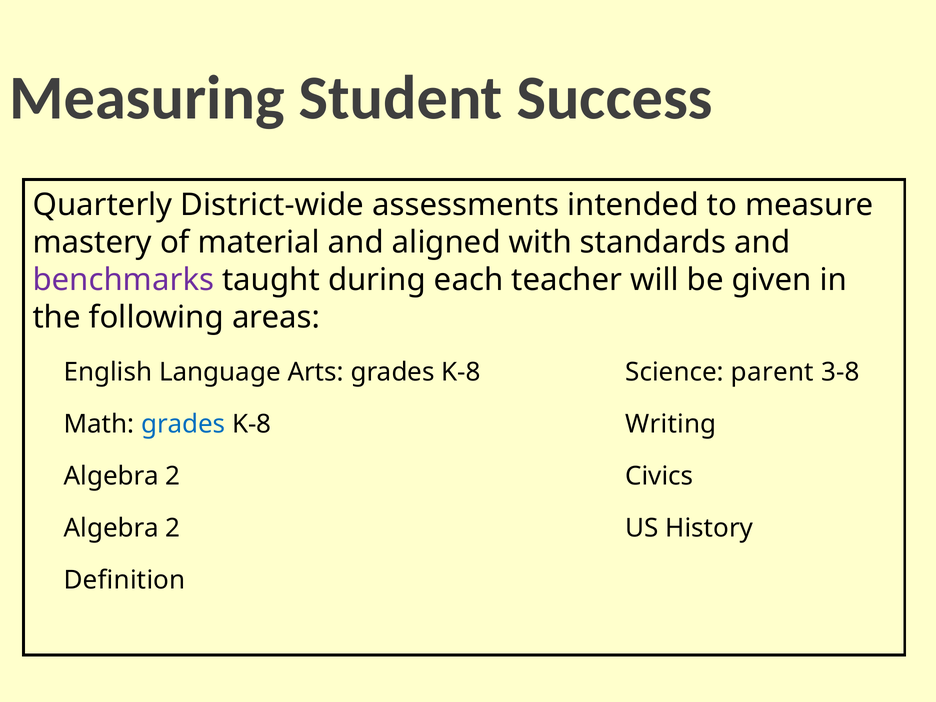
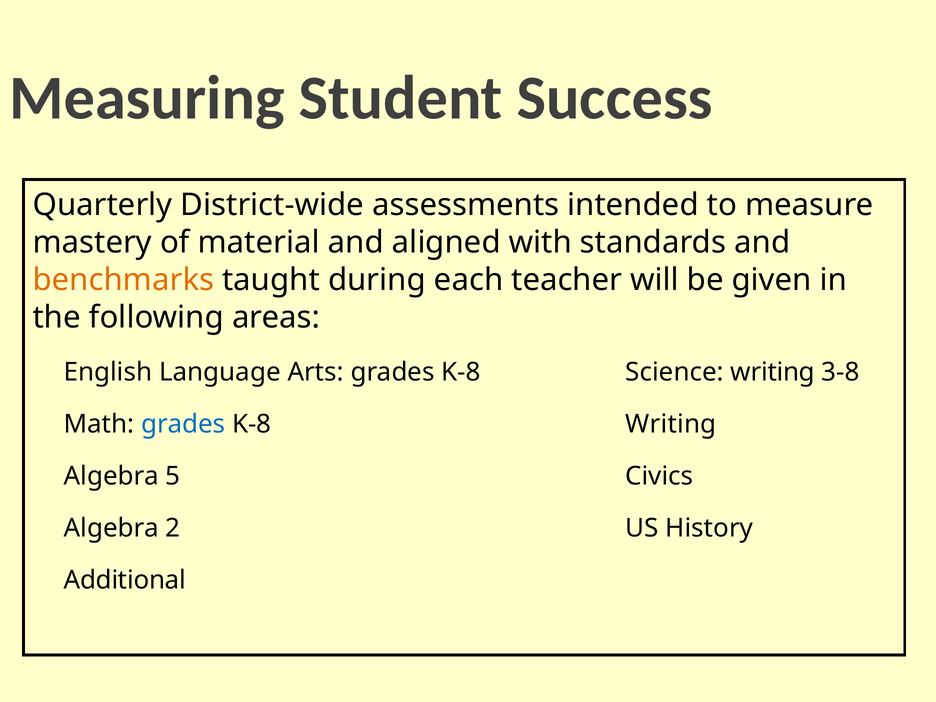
benchmarks colour: purple -> orange (123, 280)
Science parent: parent -> writing (773, 372)
2: 2 -> 5 (173, 476)
Definition: Definition -> Additional (125, 580)
